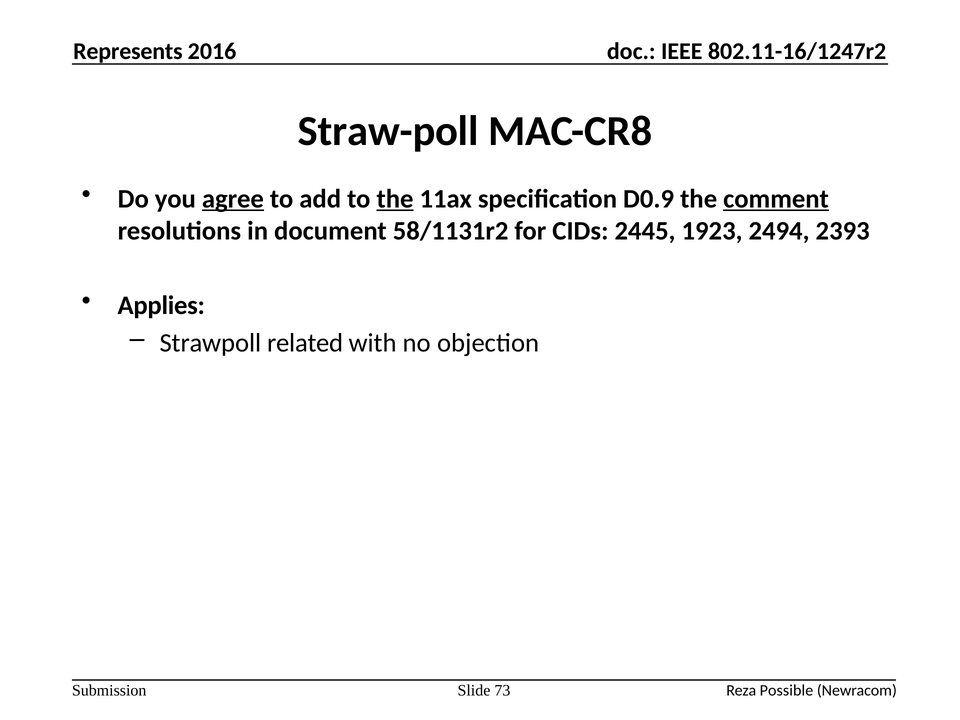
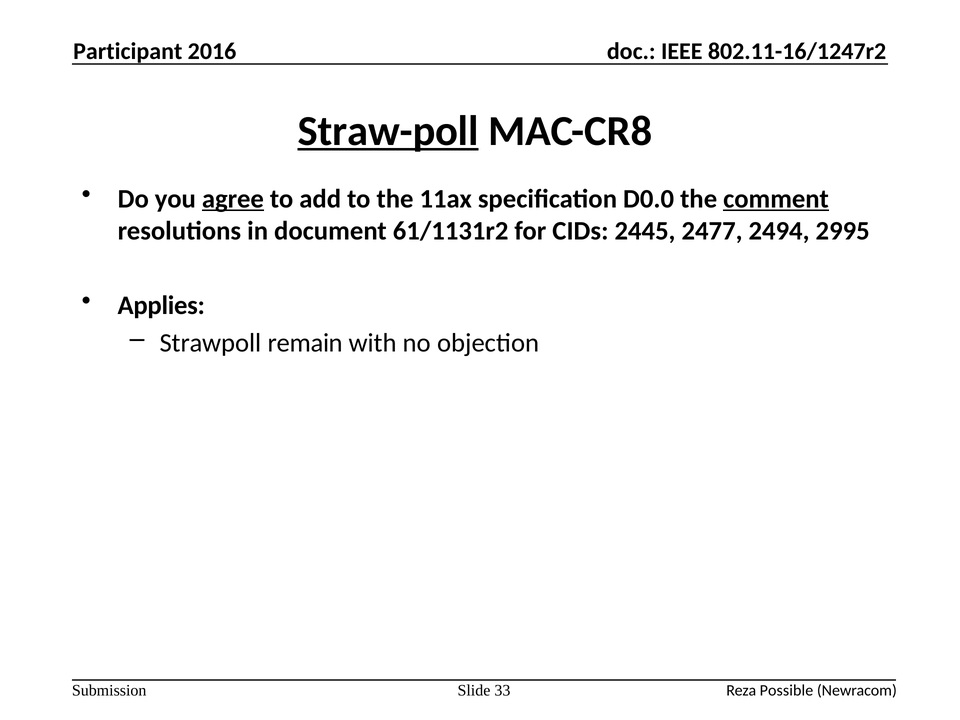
Represents: Represents -> Participant (128, 51)
Straw-poll underline: none -> present (388, 131)
the underline: present -> none (395, 199)
D0.9: D0.9 -> D0.0 (649, 199)
58/1131r2: 58/1131r2 -> 61/1131r2 (451, 231)
1923: 1923 -> 2477 (712, 231)
2393: 2393 -> 2995 (843, 231)
related: related -> remain (305, 343)
73: 73 -> 33 (502, 691)
